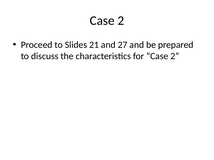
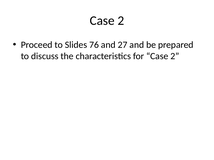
21: 21 -> 76 (94, 45)
